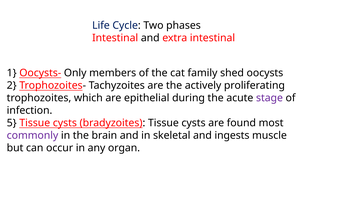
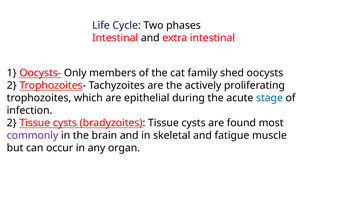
stage colour: purple -> blue (269, 98)
5: 5 -> 2 (12, 123)
ingests: ingests -> fatigue (232, 136)
